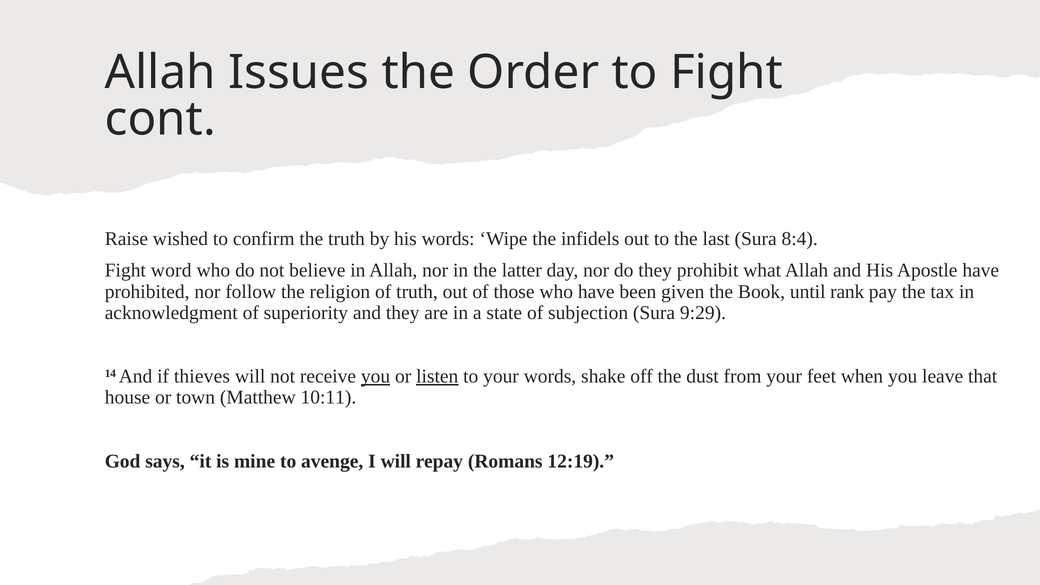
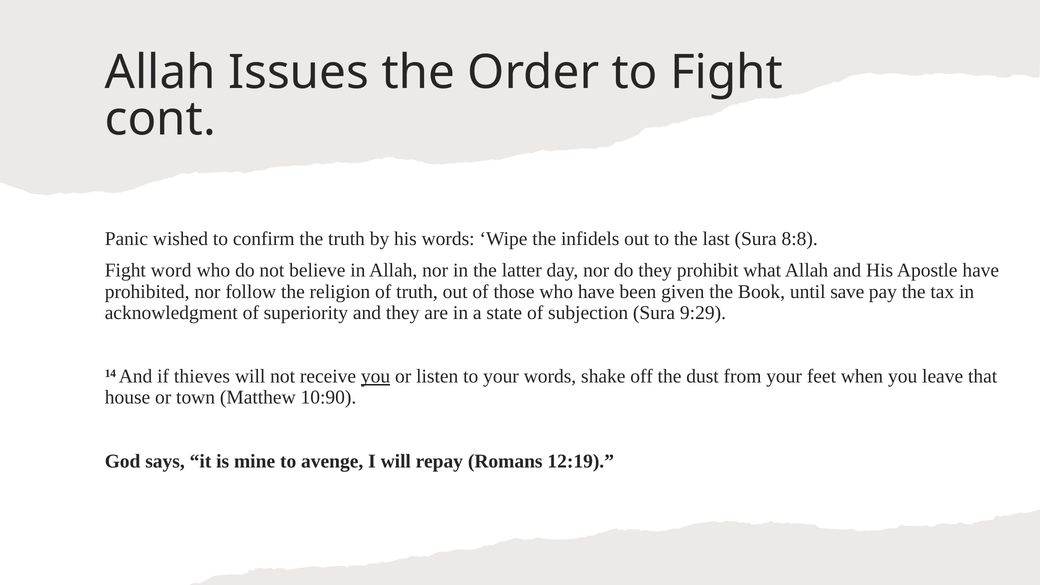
Raise: Raise -> Panic (126, 239)
8:4: 8:4 -> 8:8 (800, 239)
rank: rank -> save (847, 292)
listen underline: present -> none (437, 376)
10:11: 10:11 -> 10:90 (328, 398)
